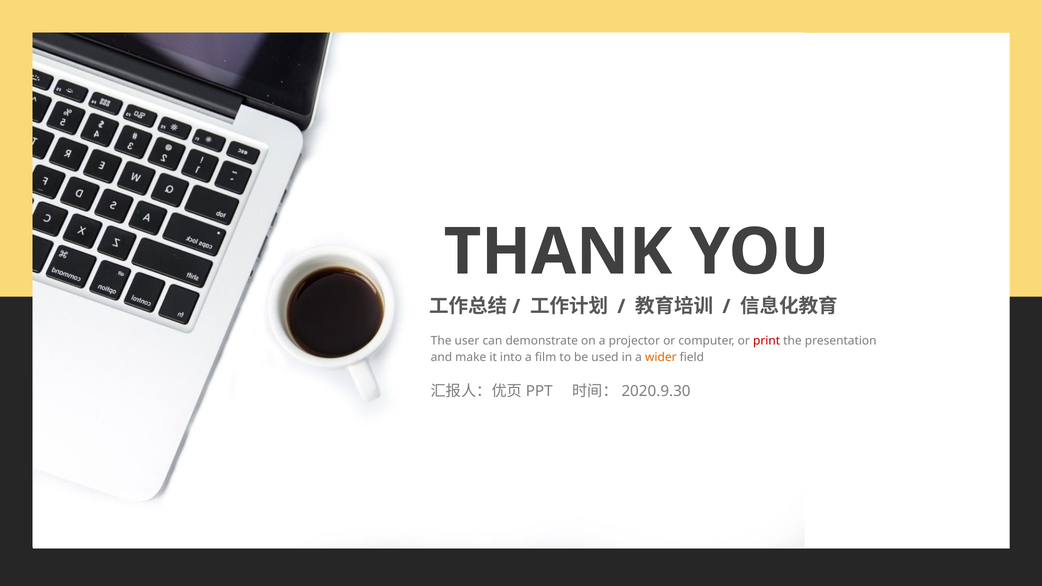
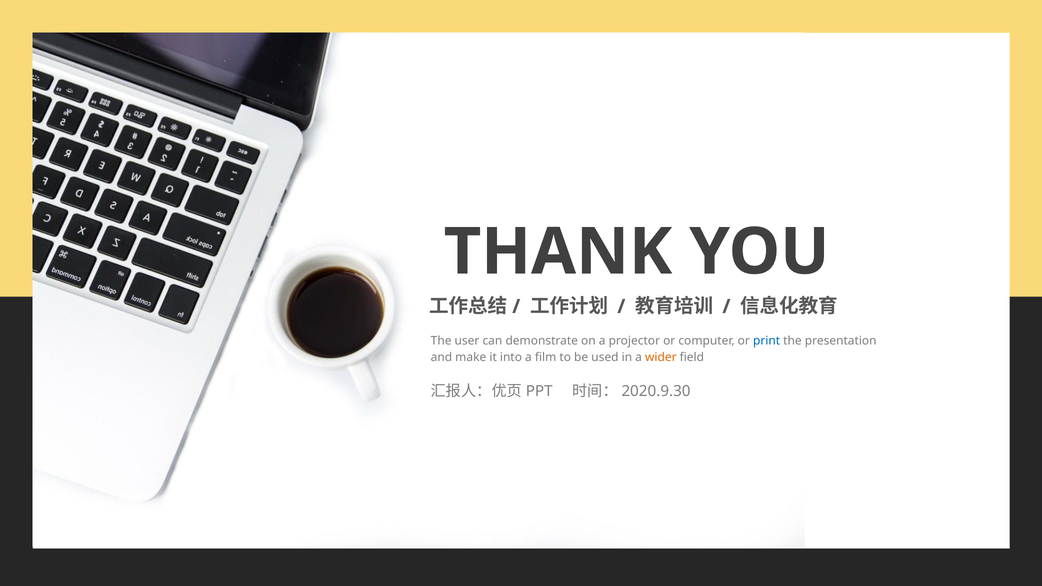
print colour: red -> blue (767, 341)
